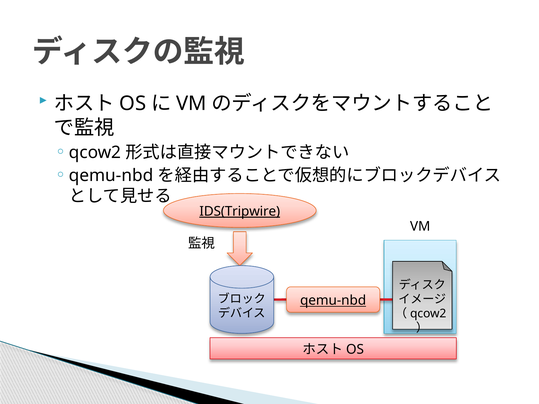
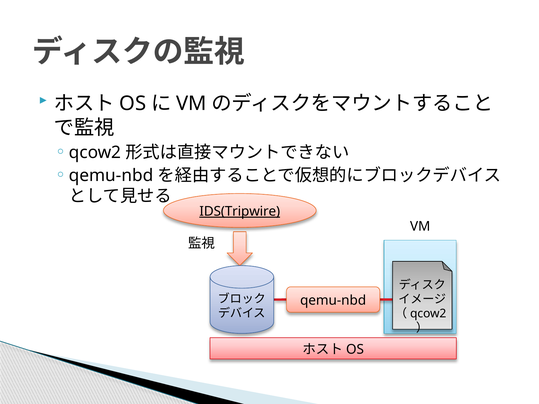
qemu-nbd underline: present -> none (333, 301)
